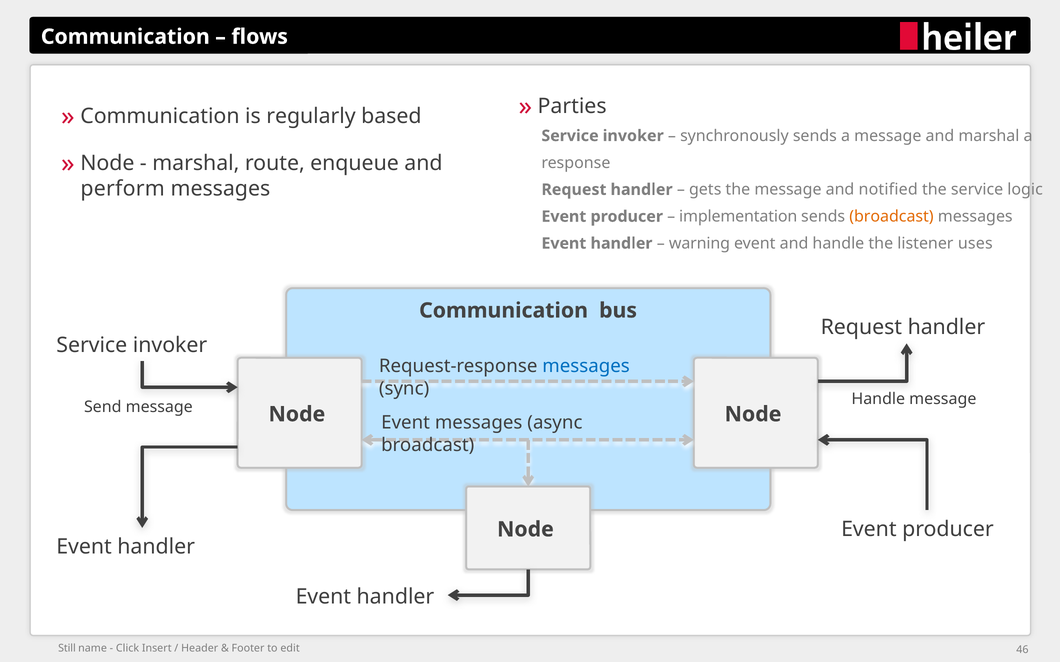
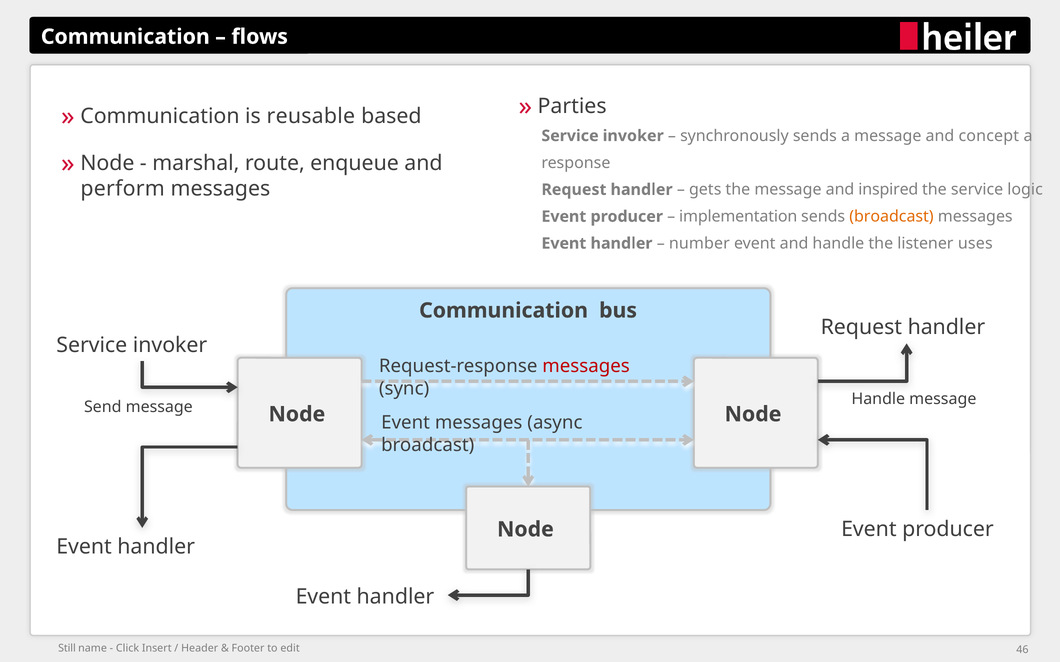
regularly: regularly -> reusable (311, 116)
and marshal: marshal -> concept (989, 136)
notified: notified -> inspired (888, 190)
warning: warning -> number (699, 244)
messages colour: blue -> red (586, 367)
